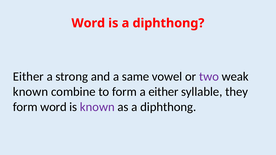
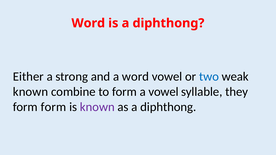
a same: same -> word (135, 77)
two colour: purple -> blue (209, 77)
a either: either -> vowel (163, 92)
form word: word -> form (53, 107)
